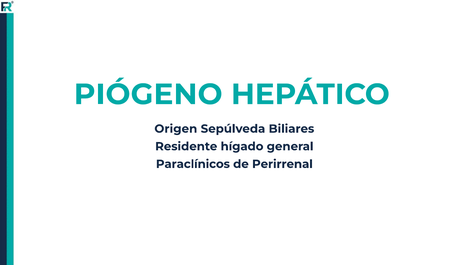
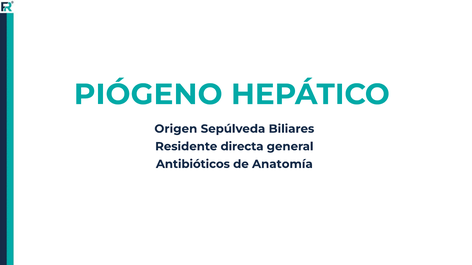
hígado: hígado -> directa (242, 147)
Paraclínicos: Paraclínicos -> Antibióticos (193, 164)
Perirrenal: Perirrenal -> Anatomía (282, 164)
